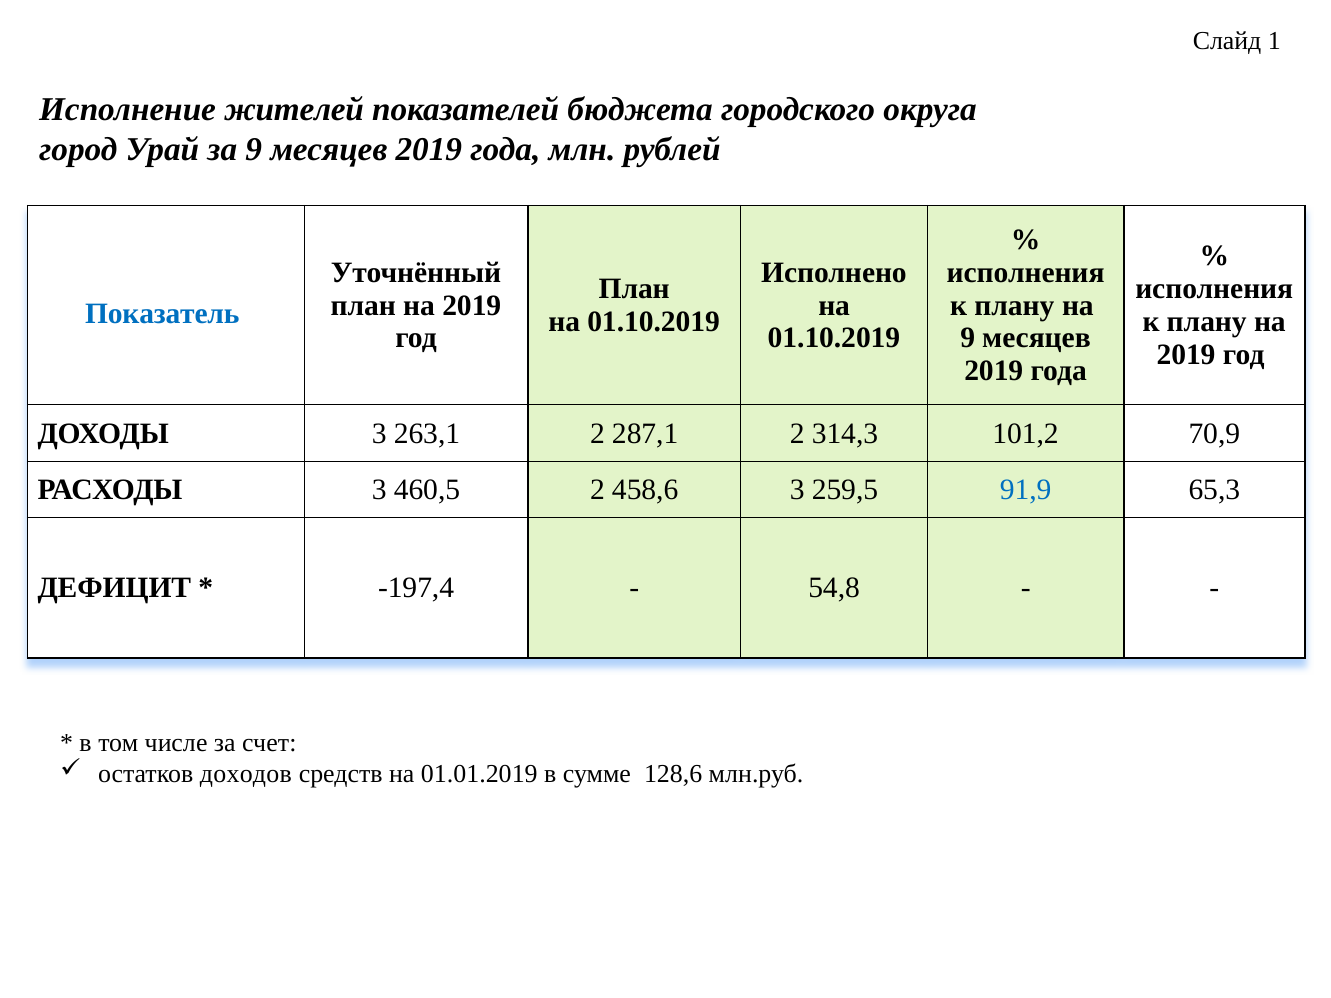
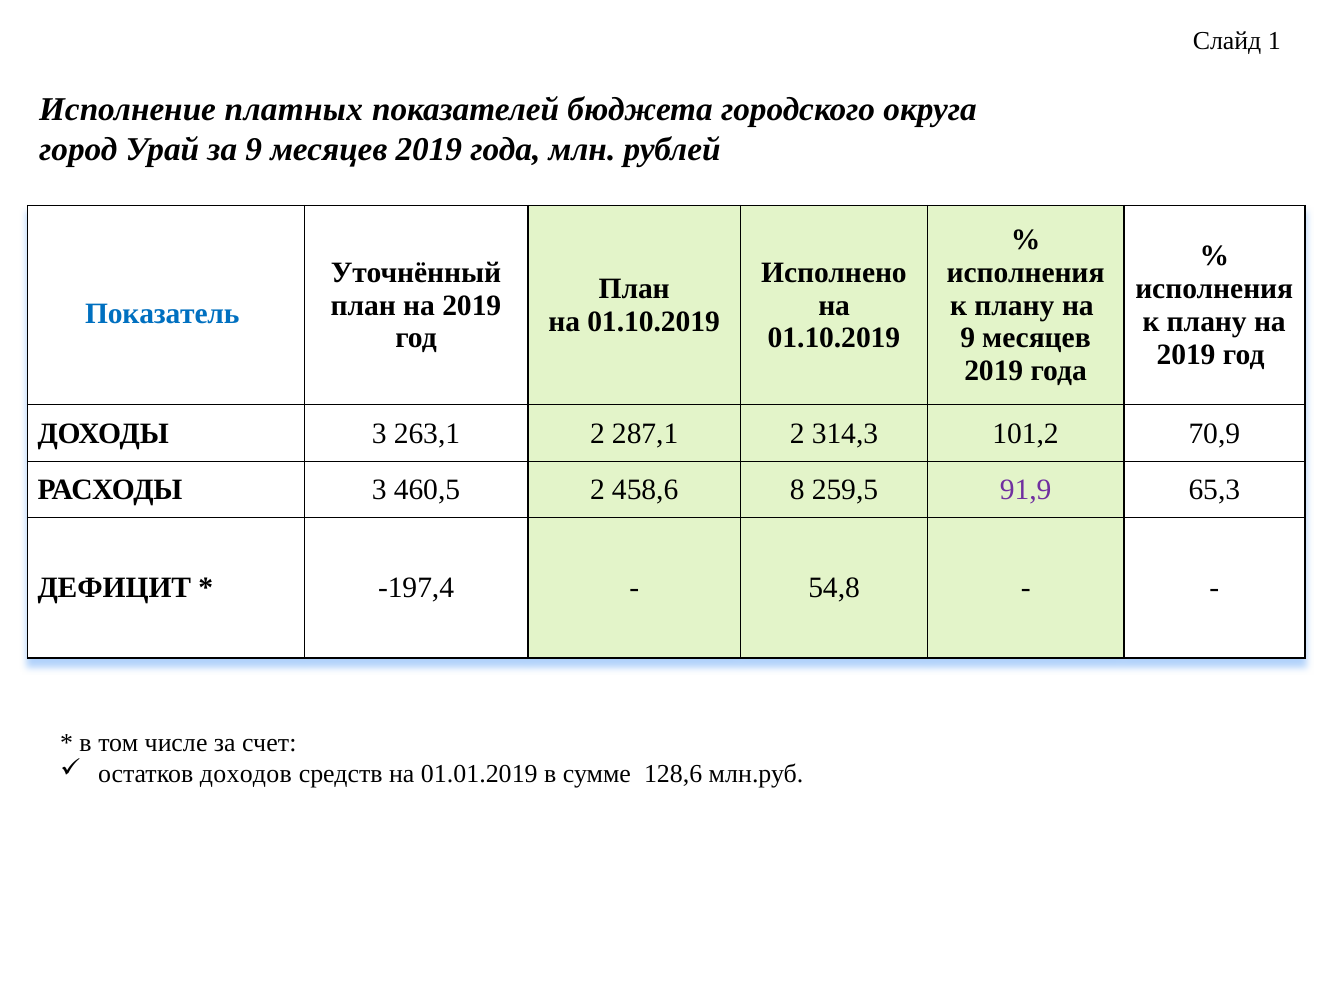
жителей: жителей -> платных (294, 109)
458,6 3: 3 -> 8 (797, 490)
91,9 colour: blue -> purple (1026, 490)
